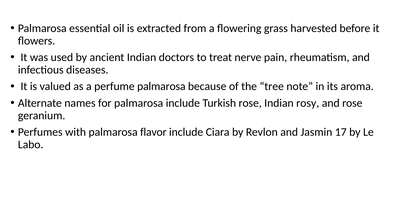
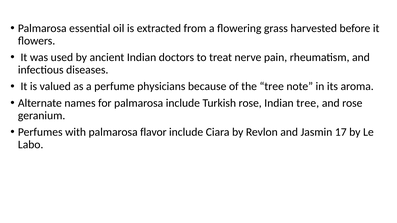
perfume palmarosa: palmarosa -> physicians (161, 87)
Indian rosy: rosy -> tree (308, 103)
